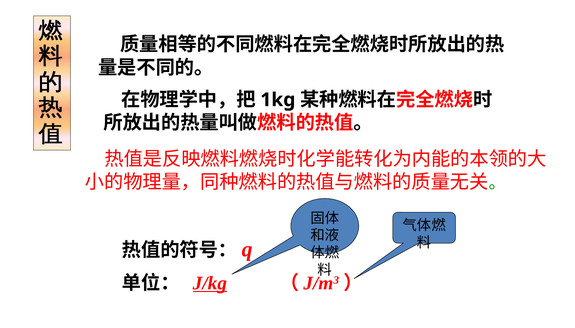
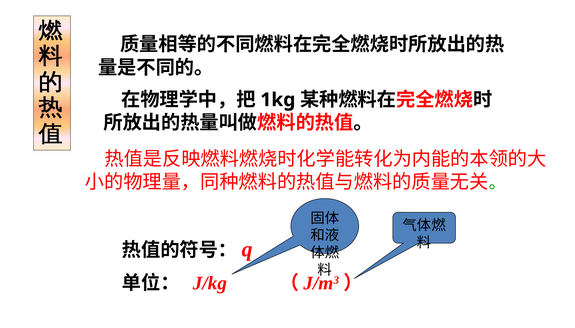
J/kg underline: present -> none (210, 284)
